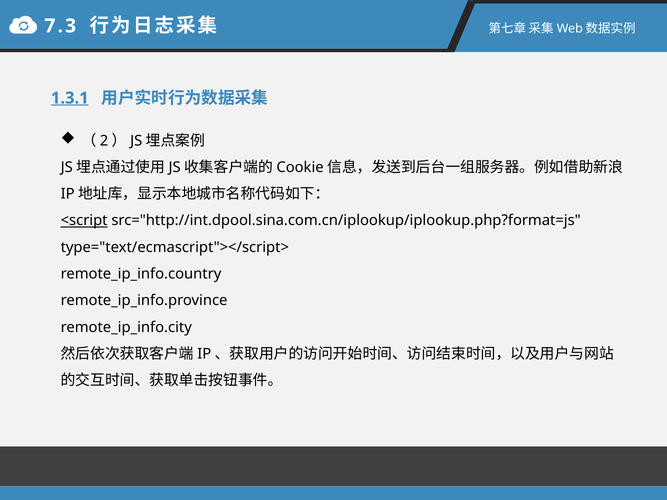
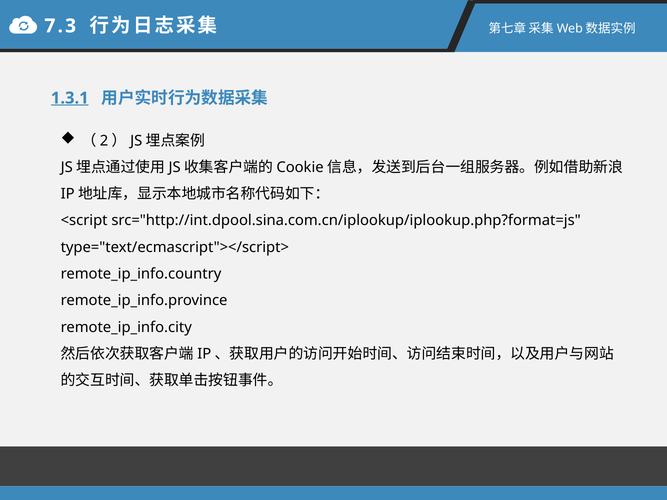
<script underline: present -> none (84, 221)
